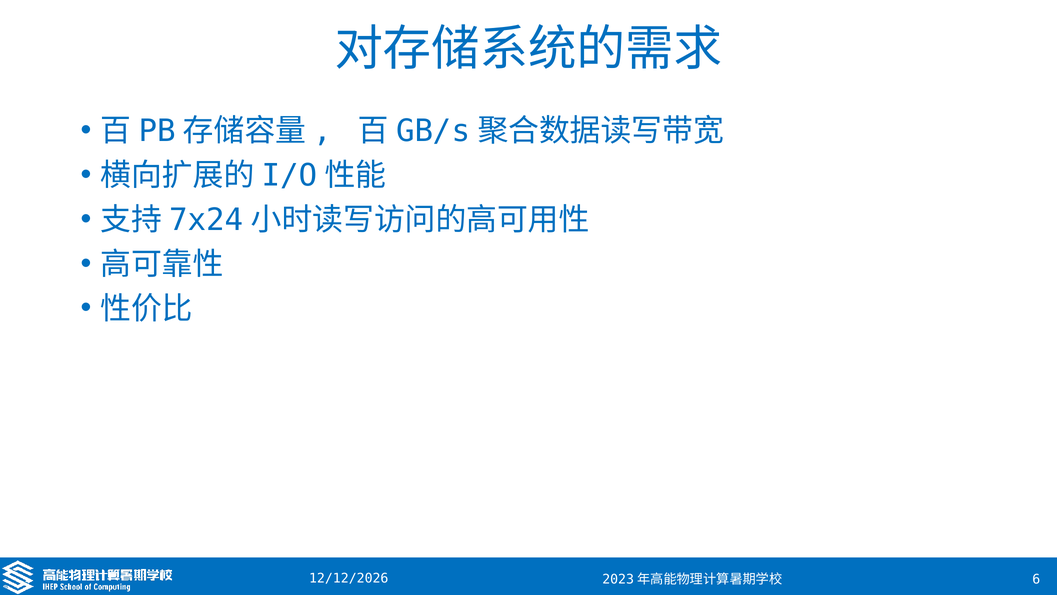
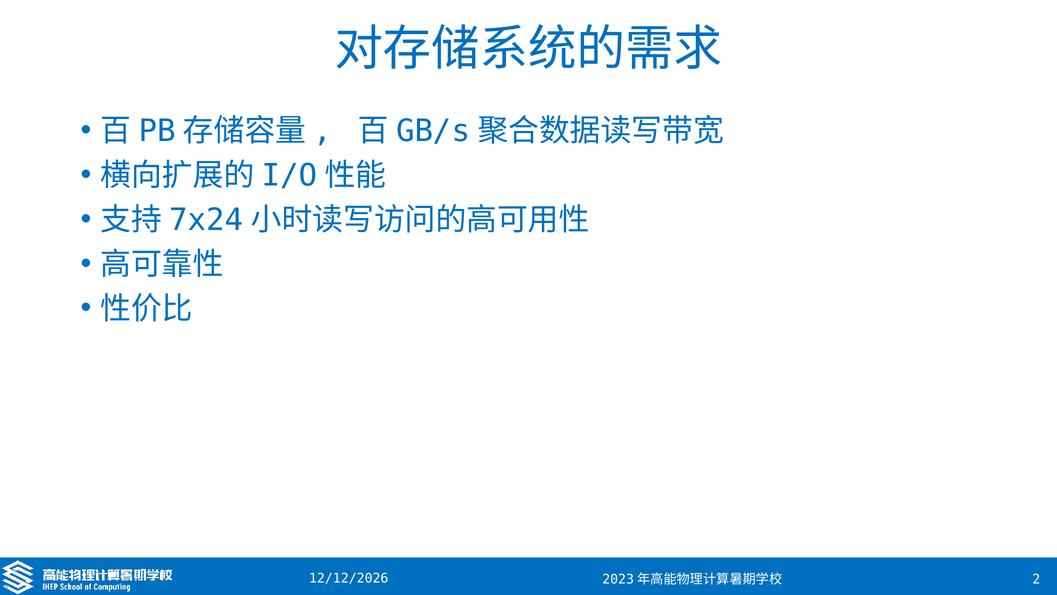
6: 6 -> 2 (1036, 579)
